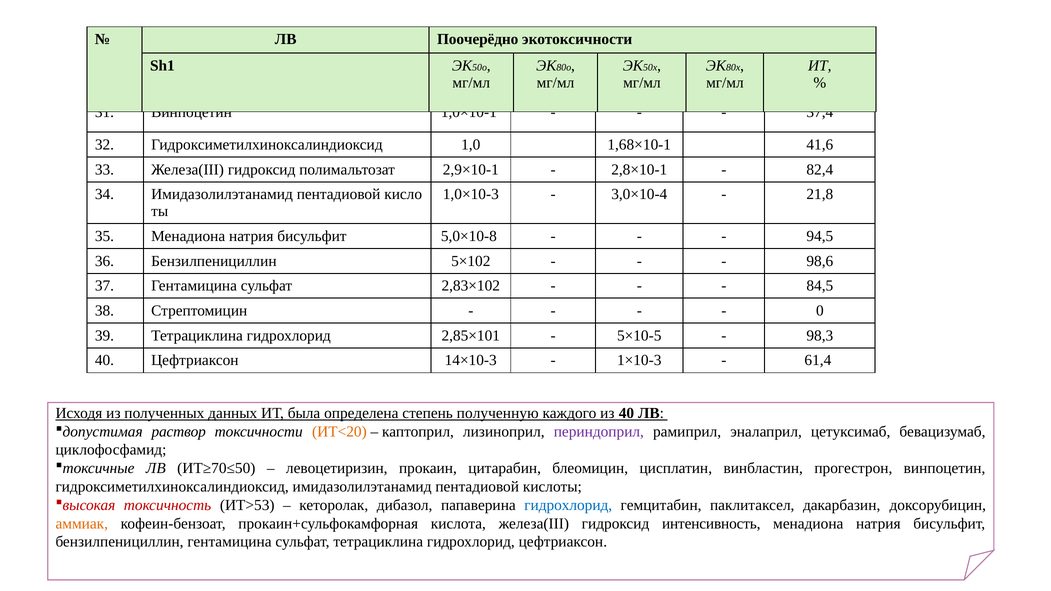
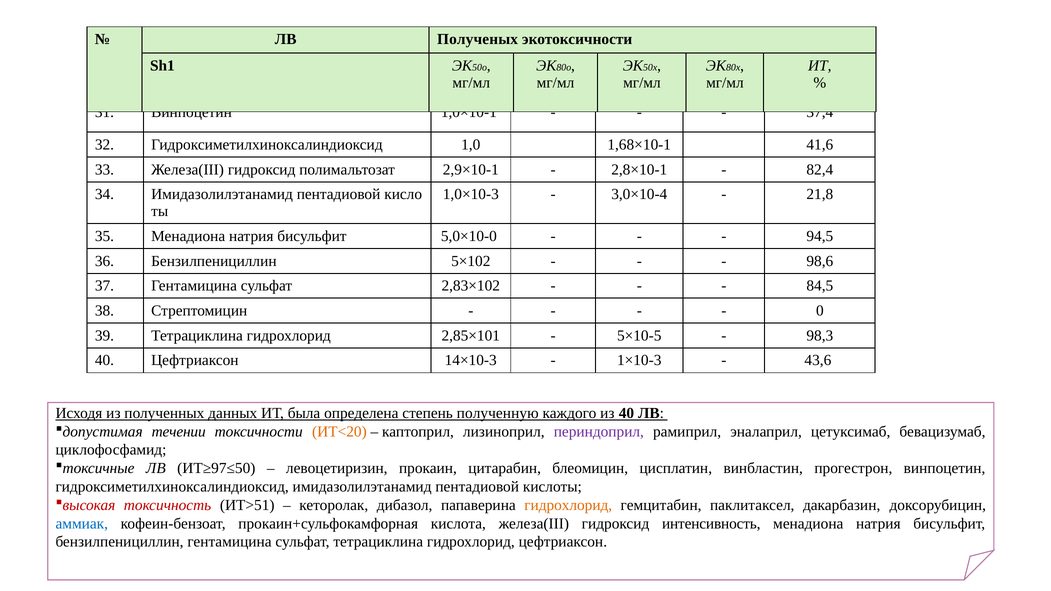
Поочерёдно: Поочерёдно -> Полученых (478, 39)
5,0×10-8: 5,0×10-8 -> 5,0×10-0 (469, 236)
61,4: 61,4 -> 43,6 (818, 361)
раствор: раствор -> течении (179, 432)
ИТ≥70≤50: ИТ≥70≤50 -> ИТ≥97≤50 (216, 468)
ИТ>53: ИТ>53 -> ИТ>51 (247, 505)
гидрохлорид colour: blue -> orange (568, 505)
аммиак colour: orange -> blue (82, 524)
